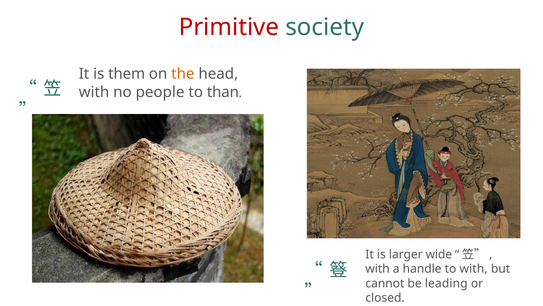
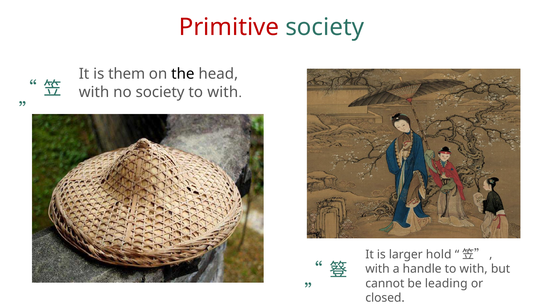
the colour: orange -> black (183, 74)
no people: people -> society (160, 92)
than: than -> with (223, 92)
wide: wide -> hold (439, 254)
